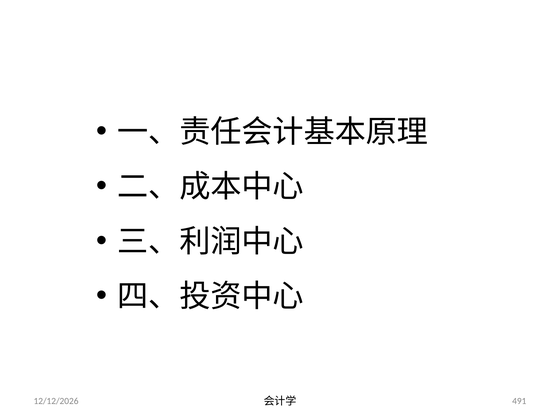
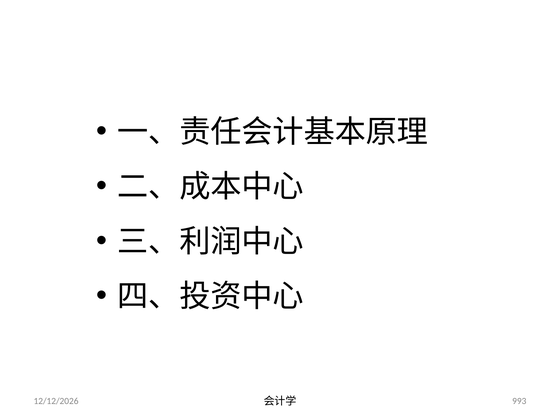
491: 491 -> 993 (519, 401)
